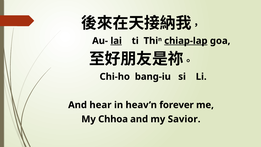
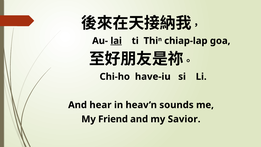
chiap-lap underline: present -> none (186, 41)
bang-iu: bang-iu -> have-iu (153, 77)
forever: forever -> sounds (176, 105)
Chhoa: Chhoa -> Friend (113, 119)
